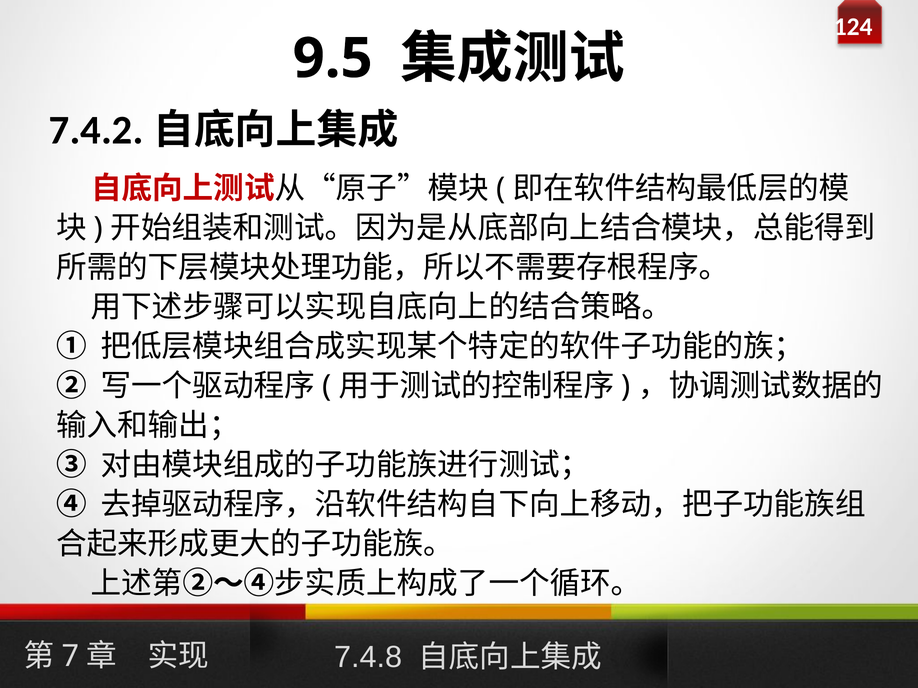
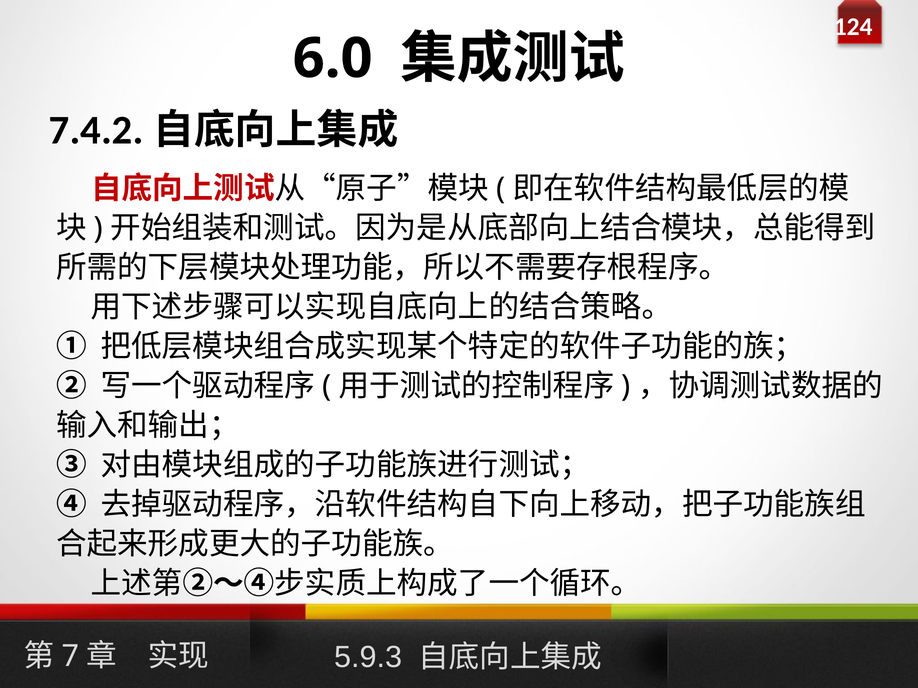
9.5: 9.5 -> 6.0 (333, 59)
7.4.8: 7.4.8 -> 5.9.3 (368, 658)
